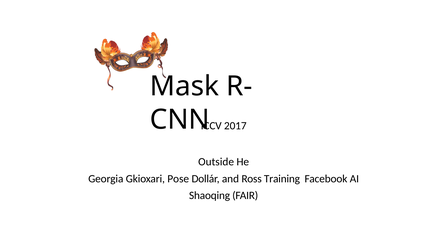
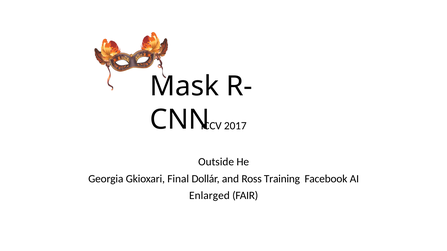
Pose: Pose -> Final (178, 179)
Shaoqing: Shaoqing -> Enlarged (209, 196)
